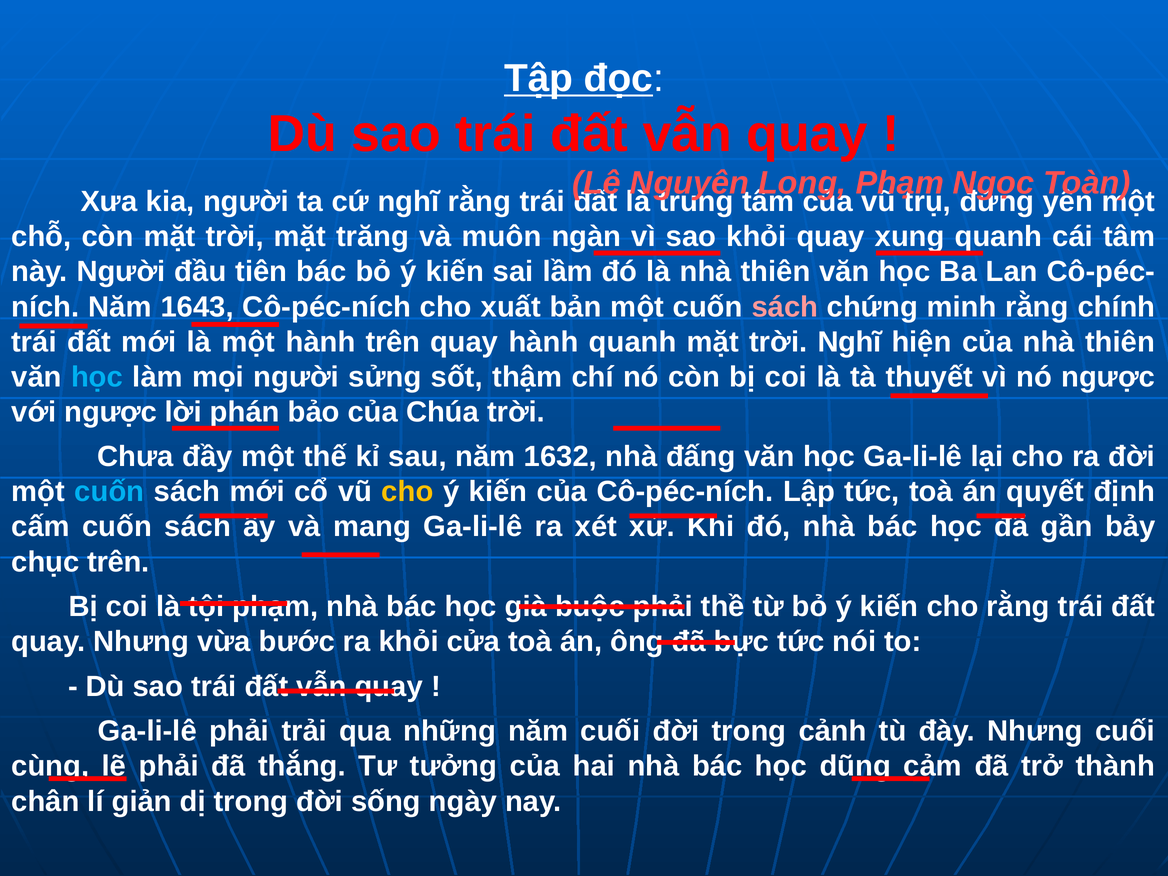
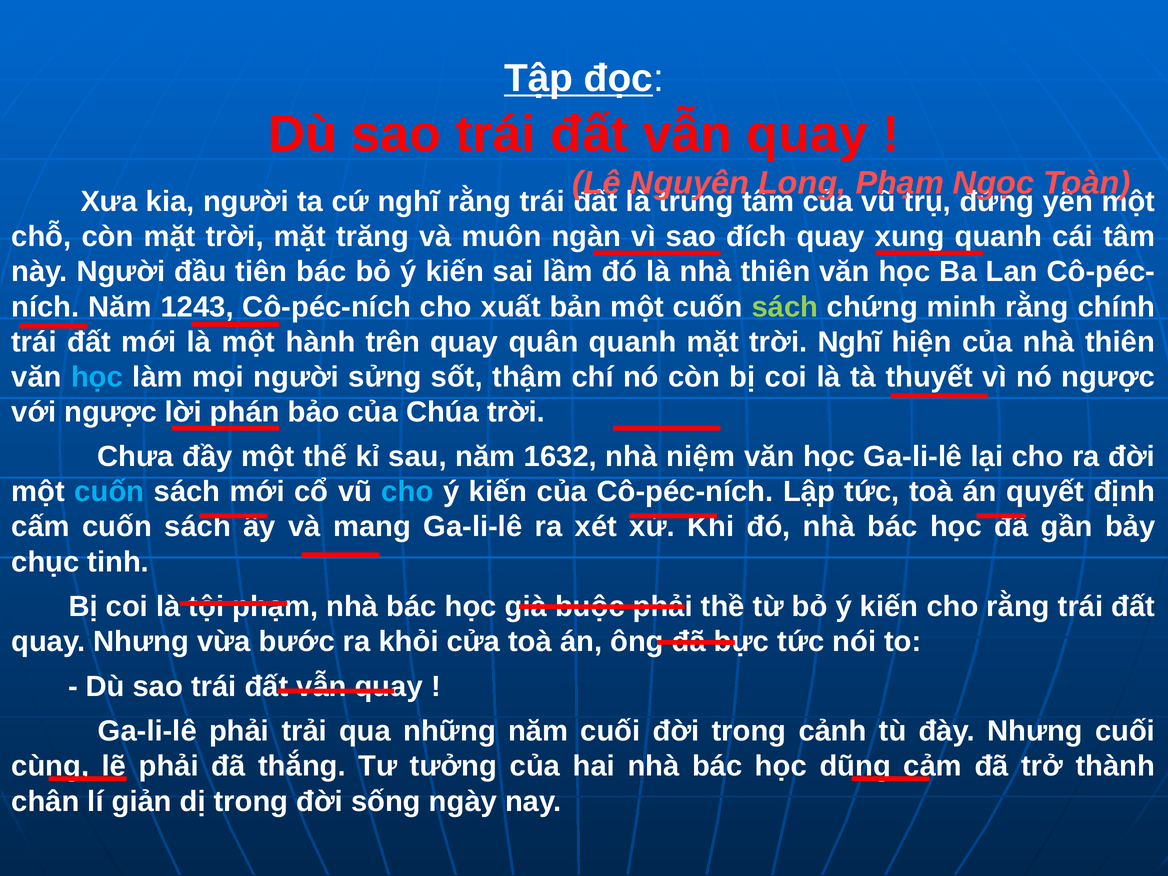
khỏi: khỏi -> đích (756, 237)
1643: 1643 -> 1243 (197, 307)
sách colour: pink -> light green (785, 307)
quay hành: hành -> quân (543, 342)
đấng: đấng -> niệm (701, 457)
cho colour: yellow -> light blue (407, 492)
chục trên: trên -> tinh (118, 562)
